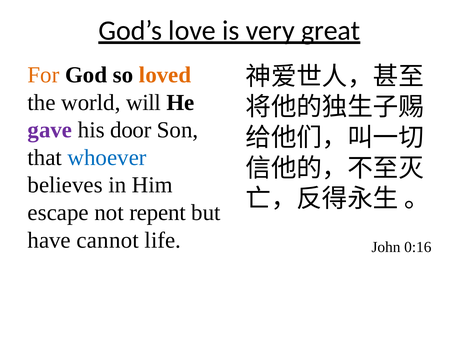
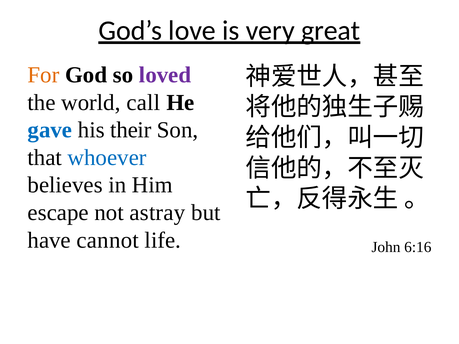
loved colour: orange -> purple (165, 75)
will: will -> call (143, 103)
gave colour: purple -> blue (50, 130)
door: door -> their (131, 130)
repent: repent -> astray (157, 213)
0:16: 0:16 -> 6:16 (418, 247)
